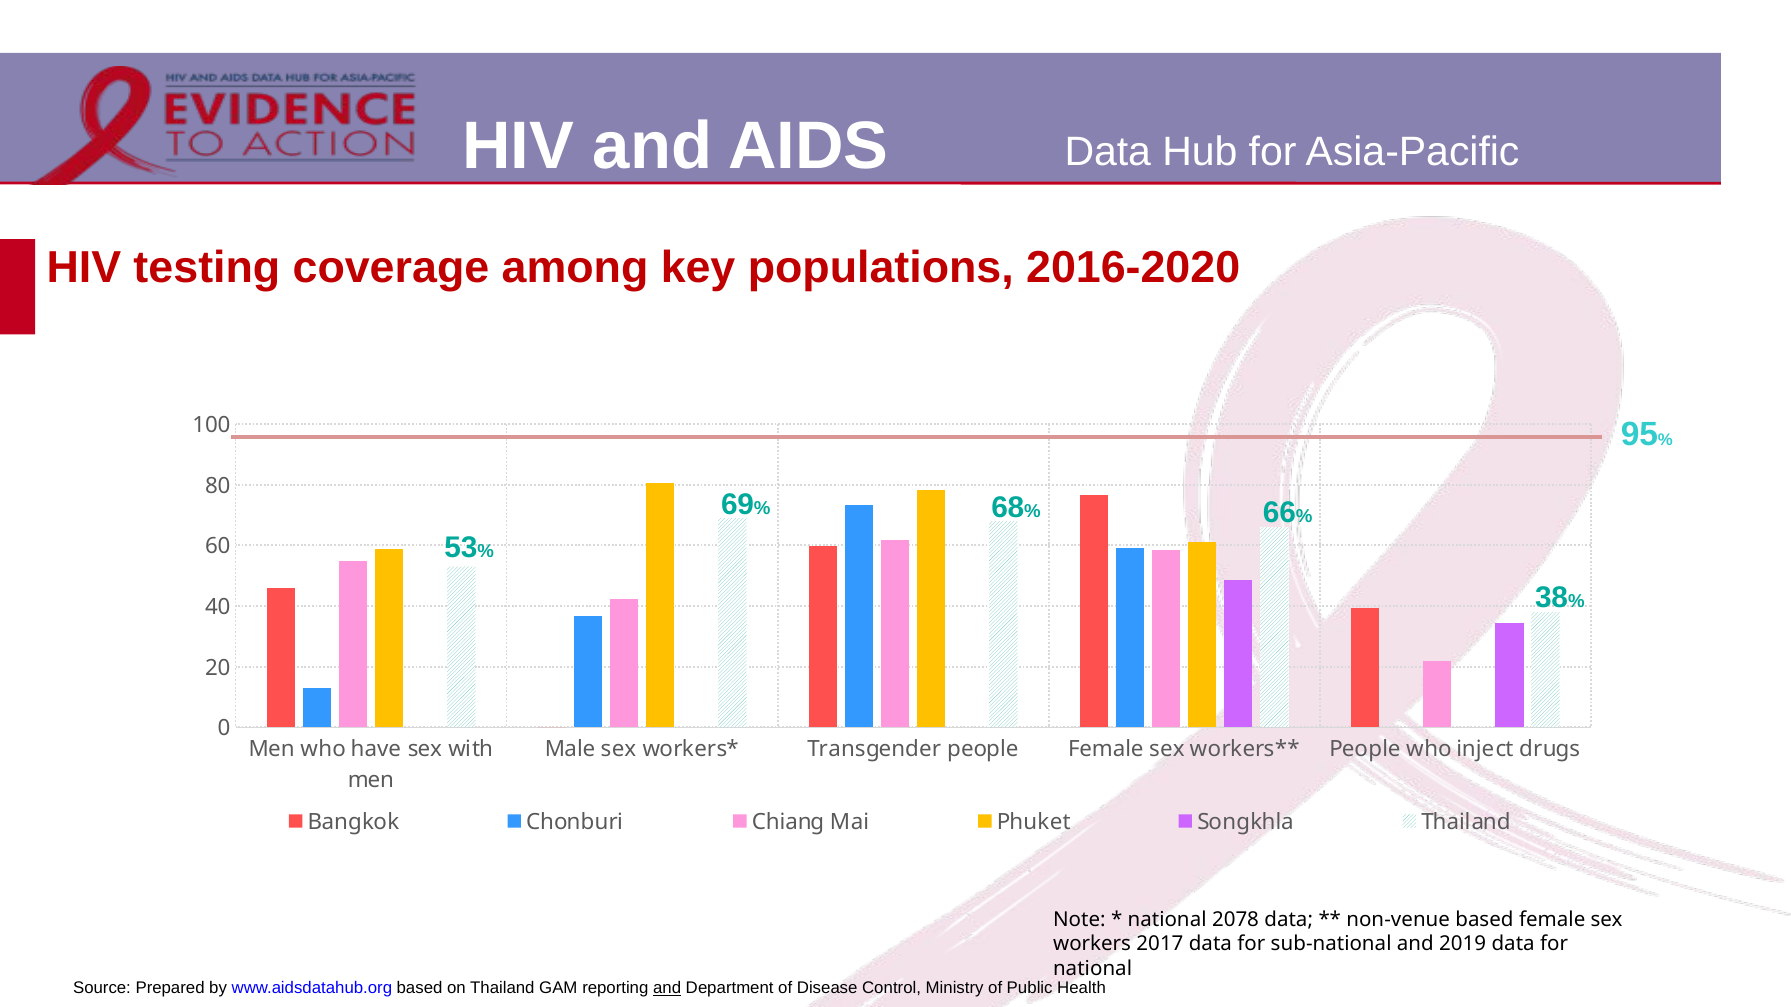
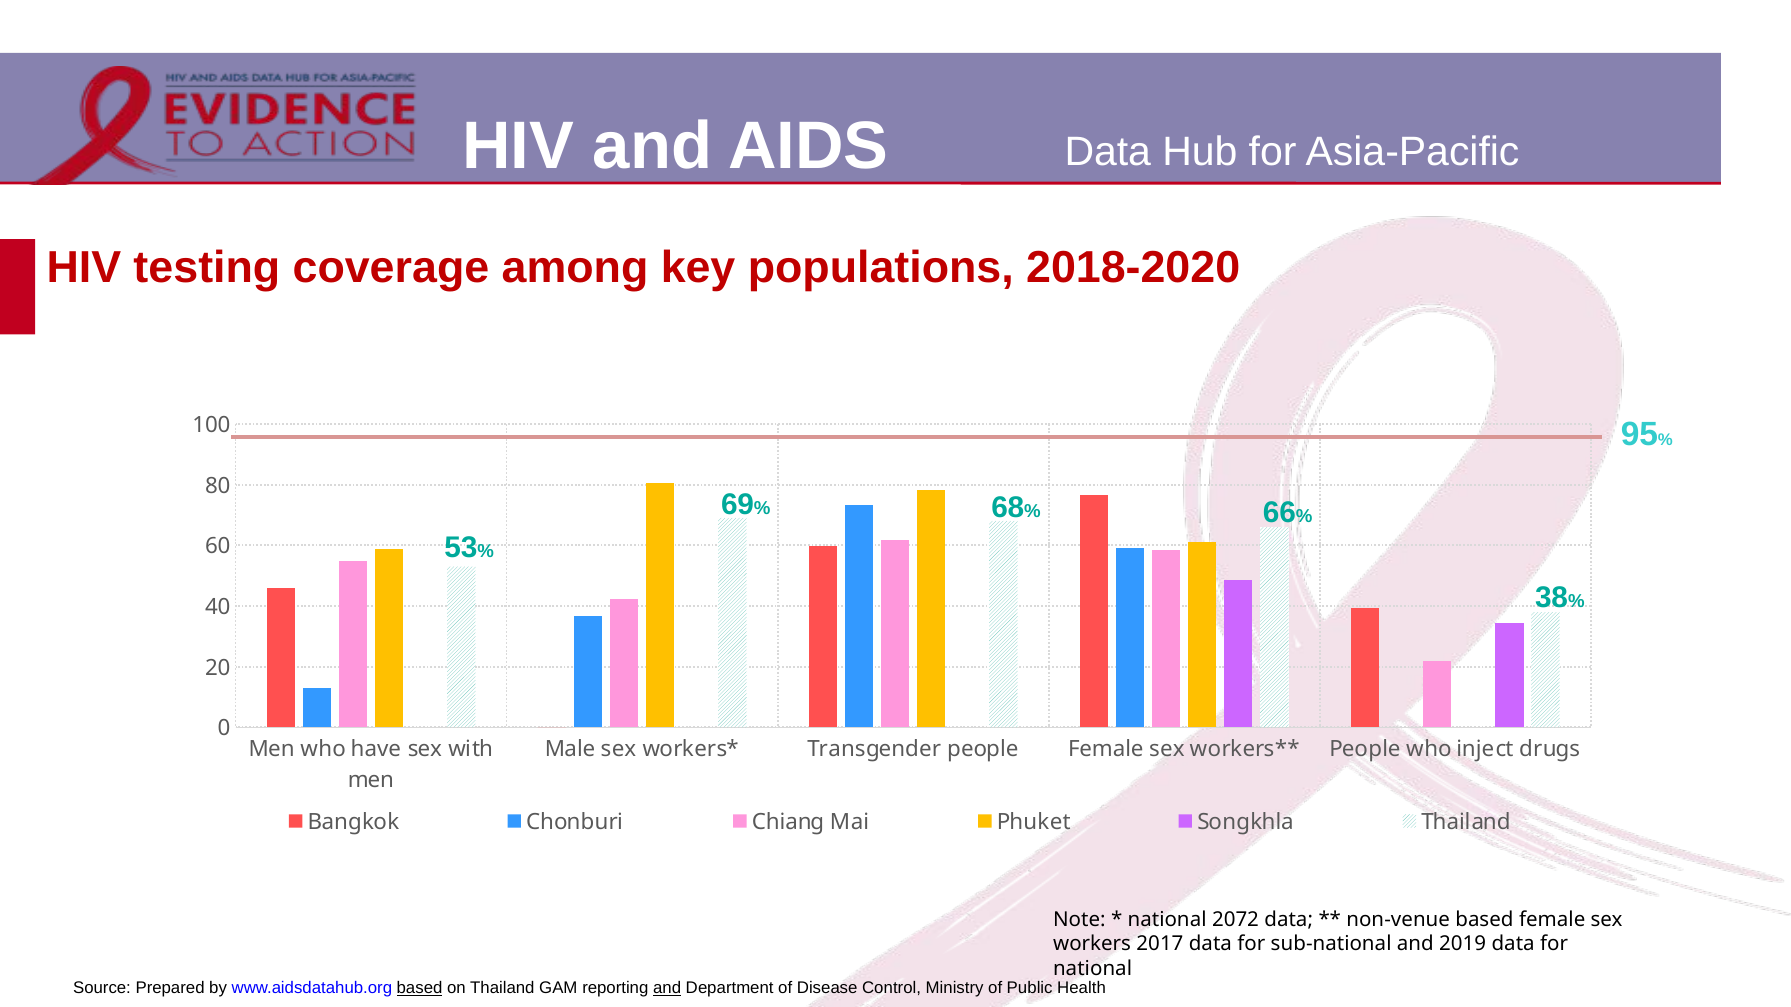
2016-2020: 2016-2020 -> 2018-2020 (1133, 268)
2078: 2078 -> 2072 (1236, 920)
based underline: none -> present (420, 989)
